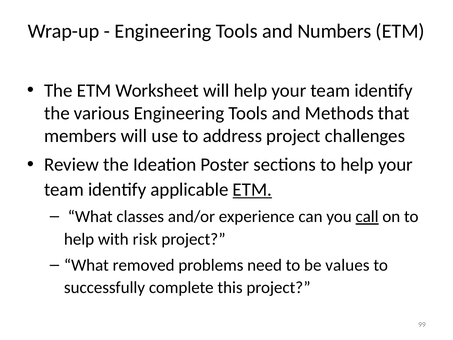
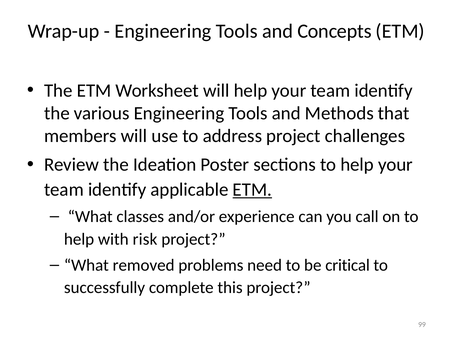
Numbers: Numbers -> Concepts (334, 31)
call underline: present -> none (367, 217)
values: values -> critical (348, 265)
